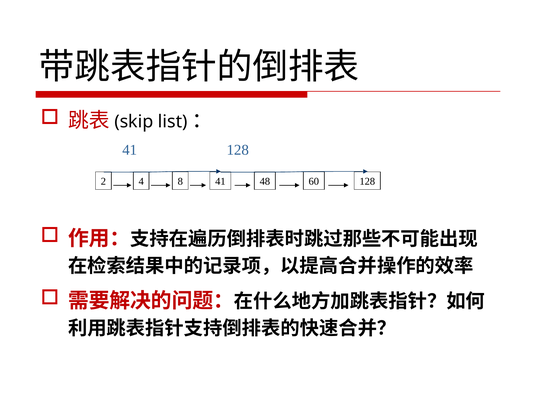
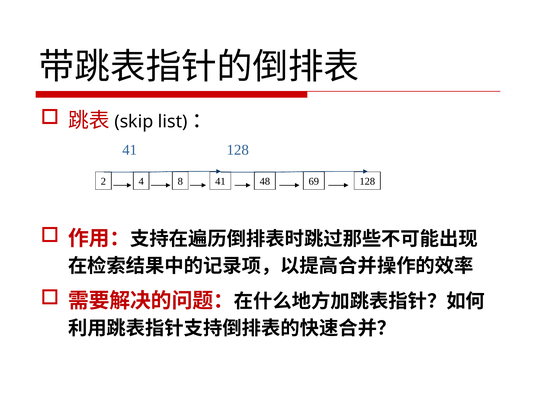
60: 60 -> 69 (314, 182)
